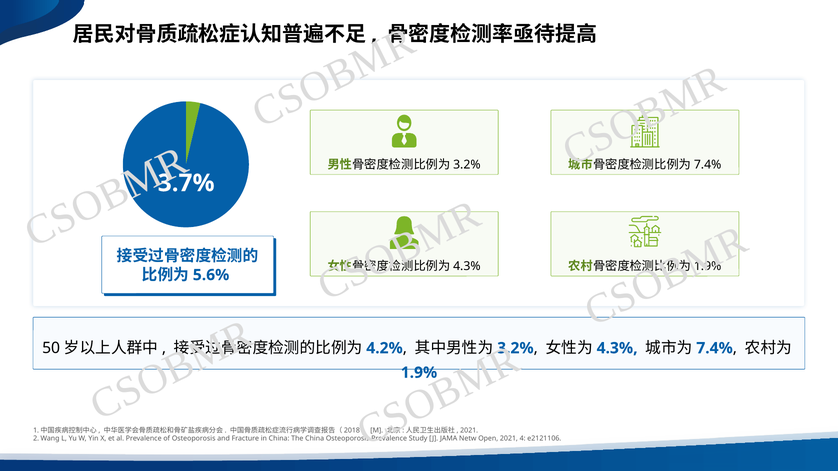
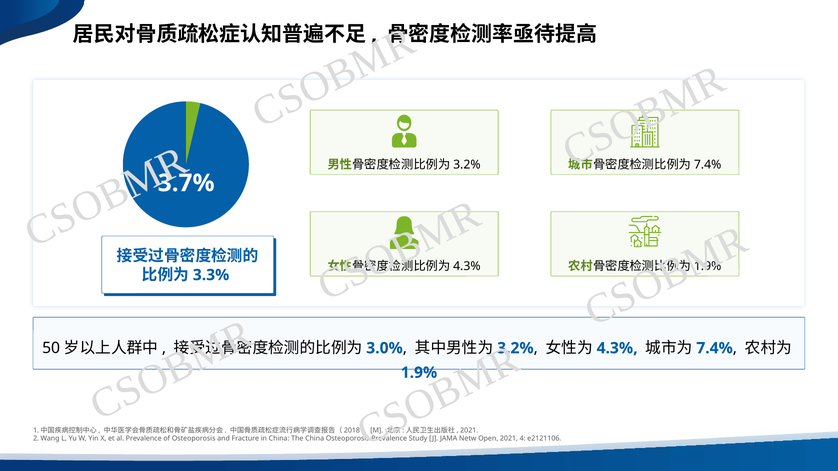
5.6%: 5.6% -> 3.3% (211, 275)
4.2%: 4.2% -> 3.0% (385, 348)
